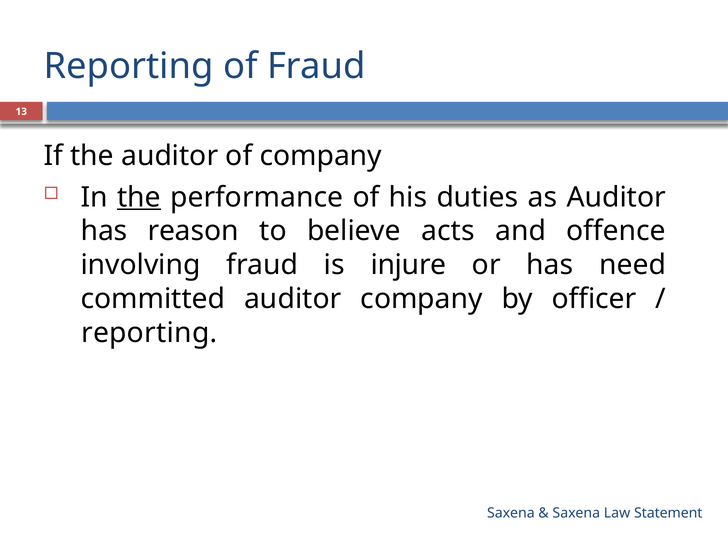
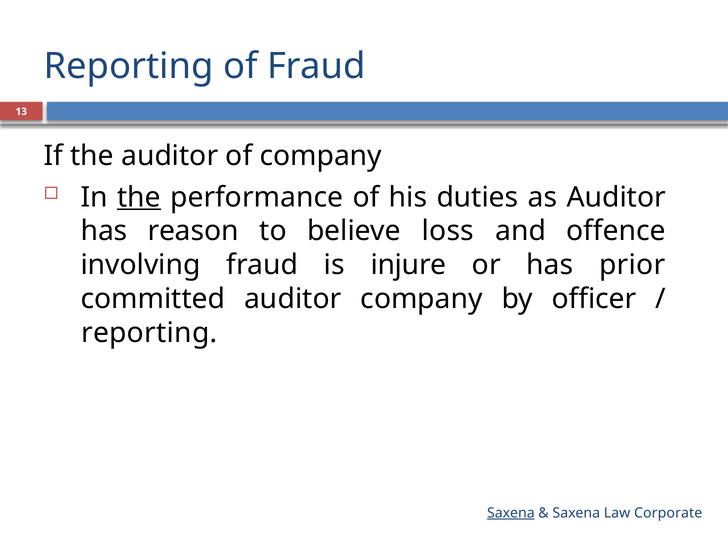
acts: acts -> loss (448, 231)
need: need -> prior (632, 265)
Saxena underline: none -> present (511, 513)
Statement: Statement -> Corporate (668, 513)
